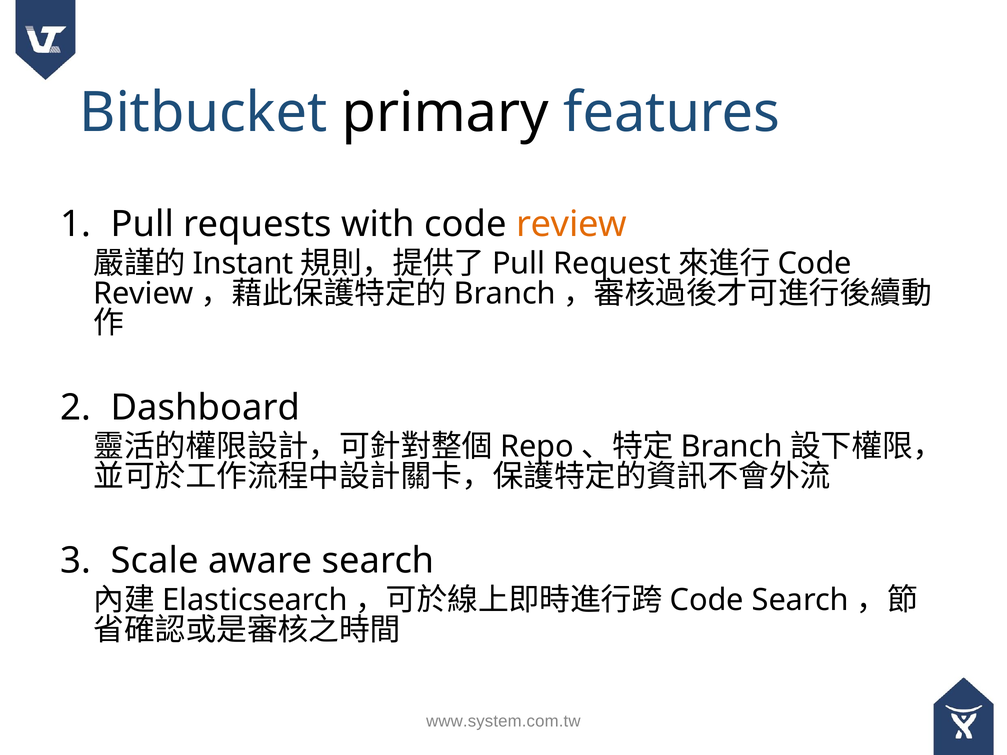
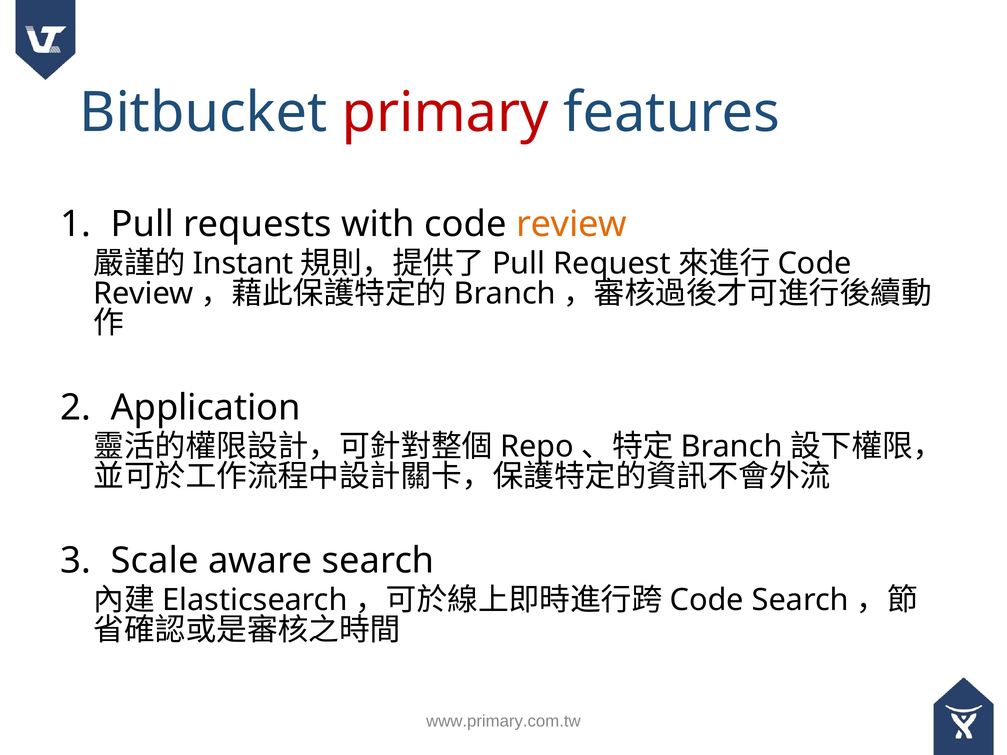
primary colour: black -> red (445, 113)
Dashboard: Dashboard -> Application (206, 408)
www.system.com.tw: www.system.com.tw -> www.primary.com.tw (503, 721)
